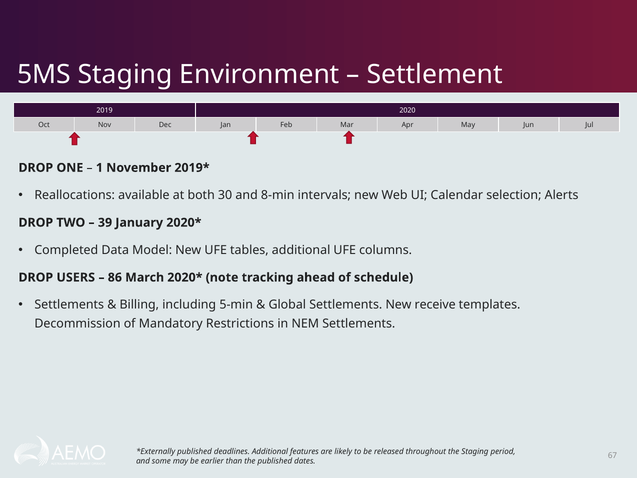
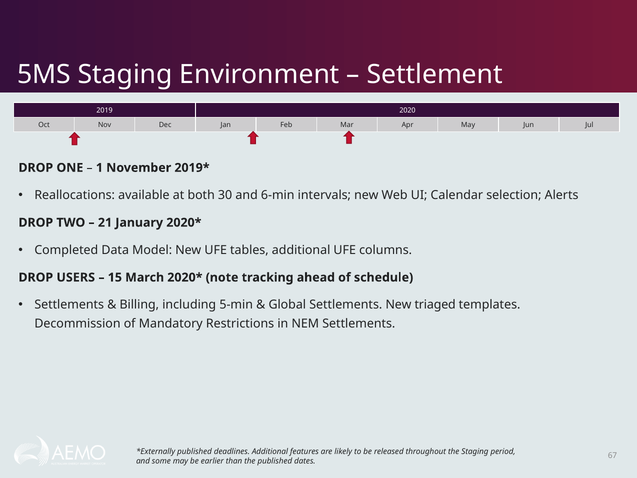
8-min: 8-min -> 6-min (278, 195)
39: 39 -> 21 (105, 222)
86: 86 -> 15 (115, 277)
receive: receive -> triaged (435, 305)
